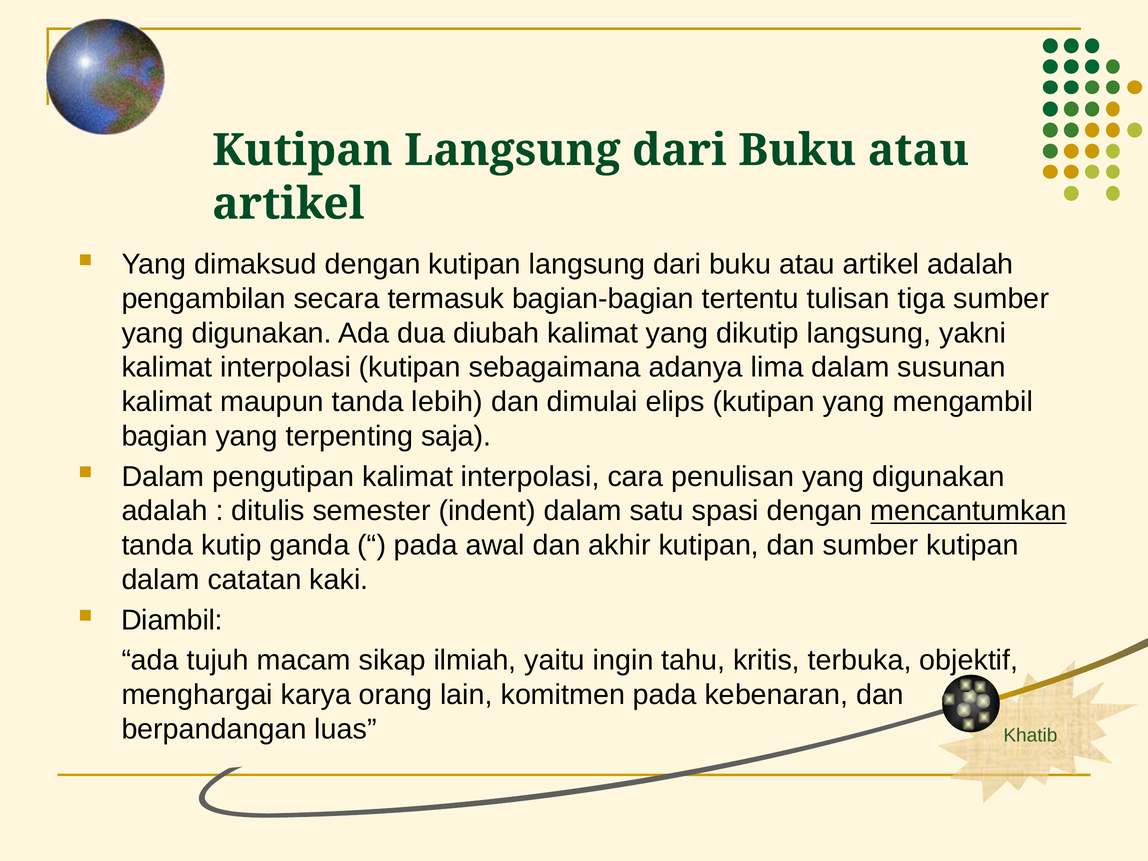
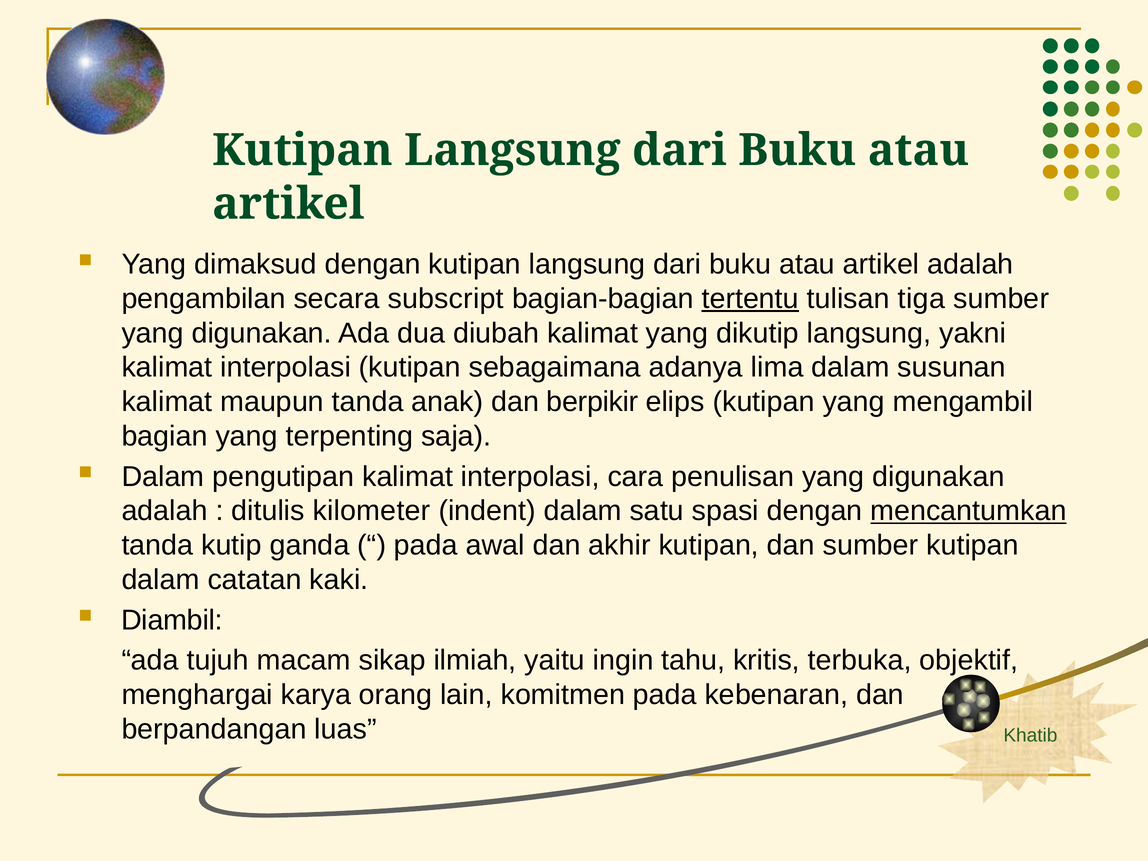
termasuk: termasuk -> subscript (446, 299)
tertentu underline: none -> present (750, 299)
lebih: lebih -> anak (447, 402)
dimulai: dimulai -> berpikir (592, 402)
semester: semester -> kilometer (371, 511)
